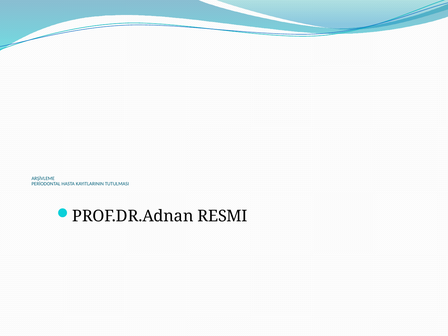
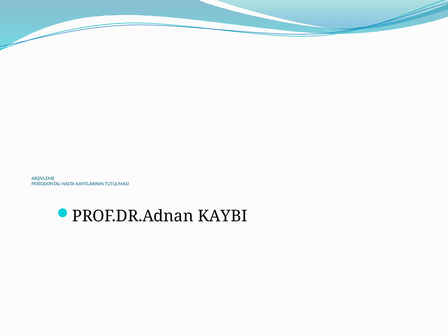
RESMI: RESMI -> KAYBI (223, 216)
